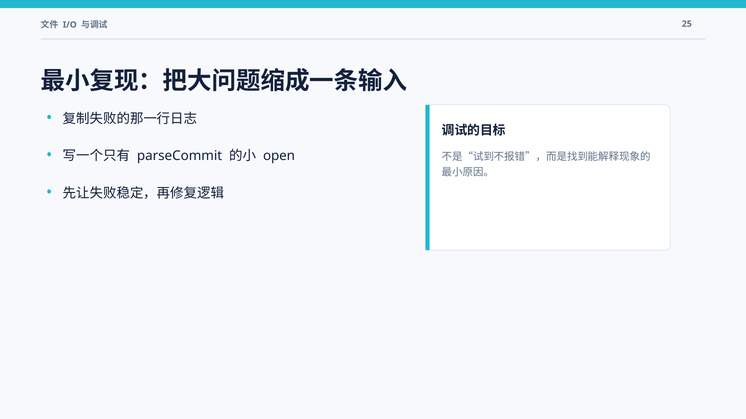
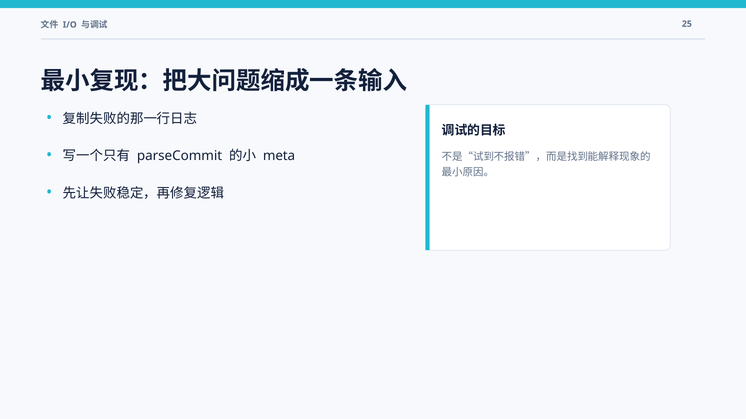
open: open -> meta (279, 156)
